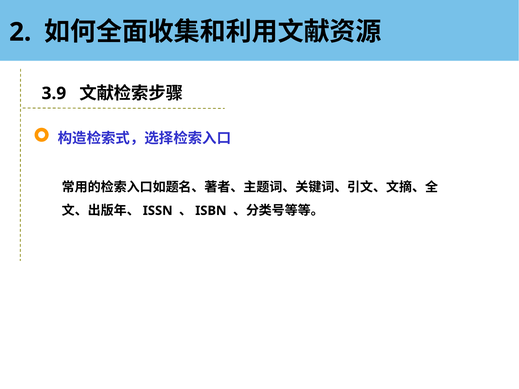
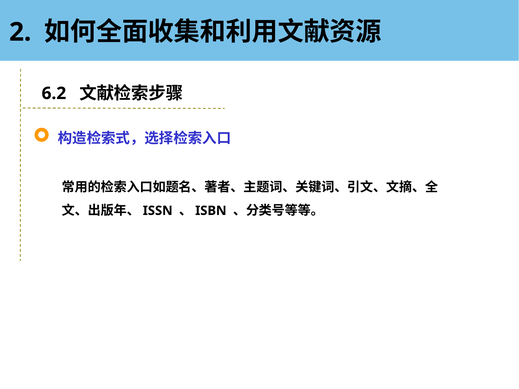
3.9: 3.9 -> 6.2 (54, 93)
